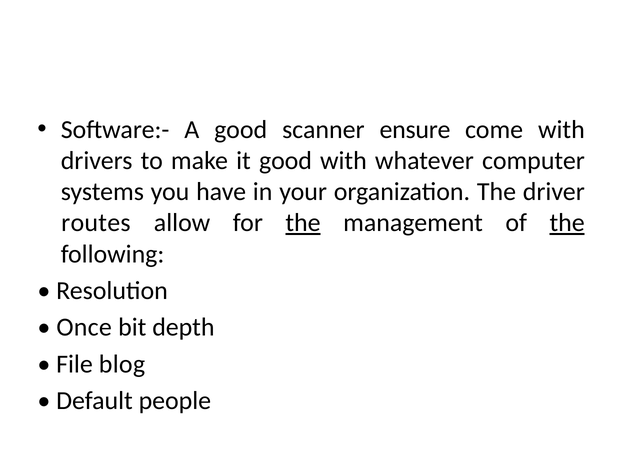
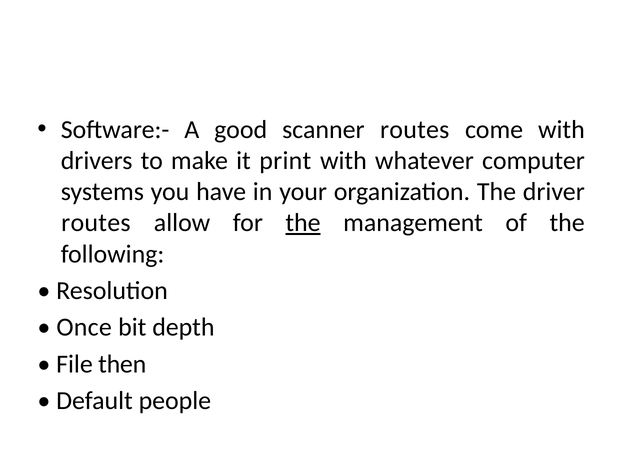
scanner ensure: ensure -> routes (415, 130)
it good: good -> print (285, 161)
the underline: present -> none (567, 223)
blog: blog -> then (122, 364)
